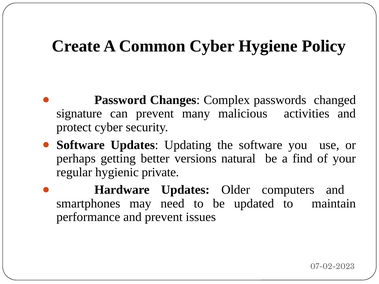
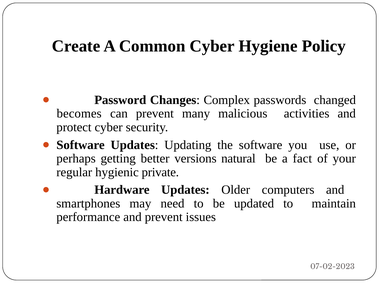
signature: signature -> becomes (79, 114)
find: find -> fact (302, 159)
